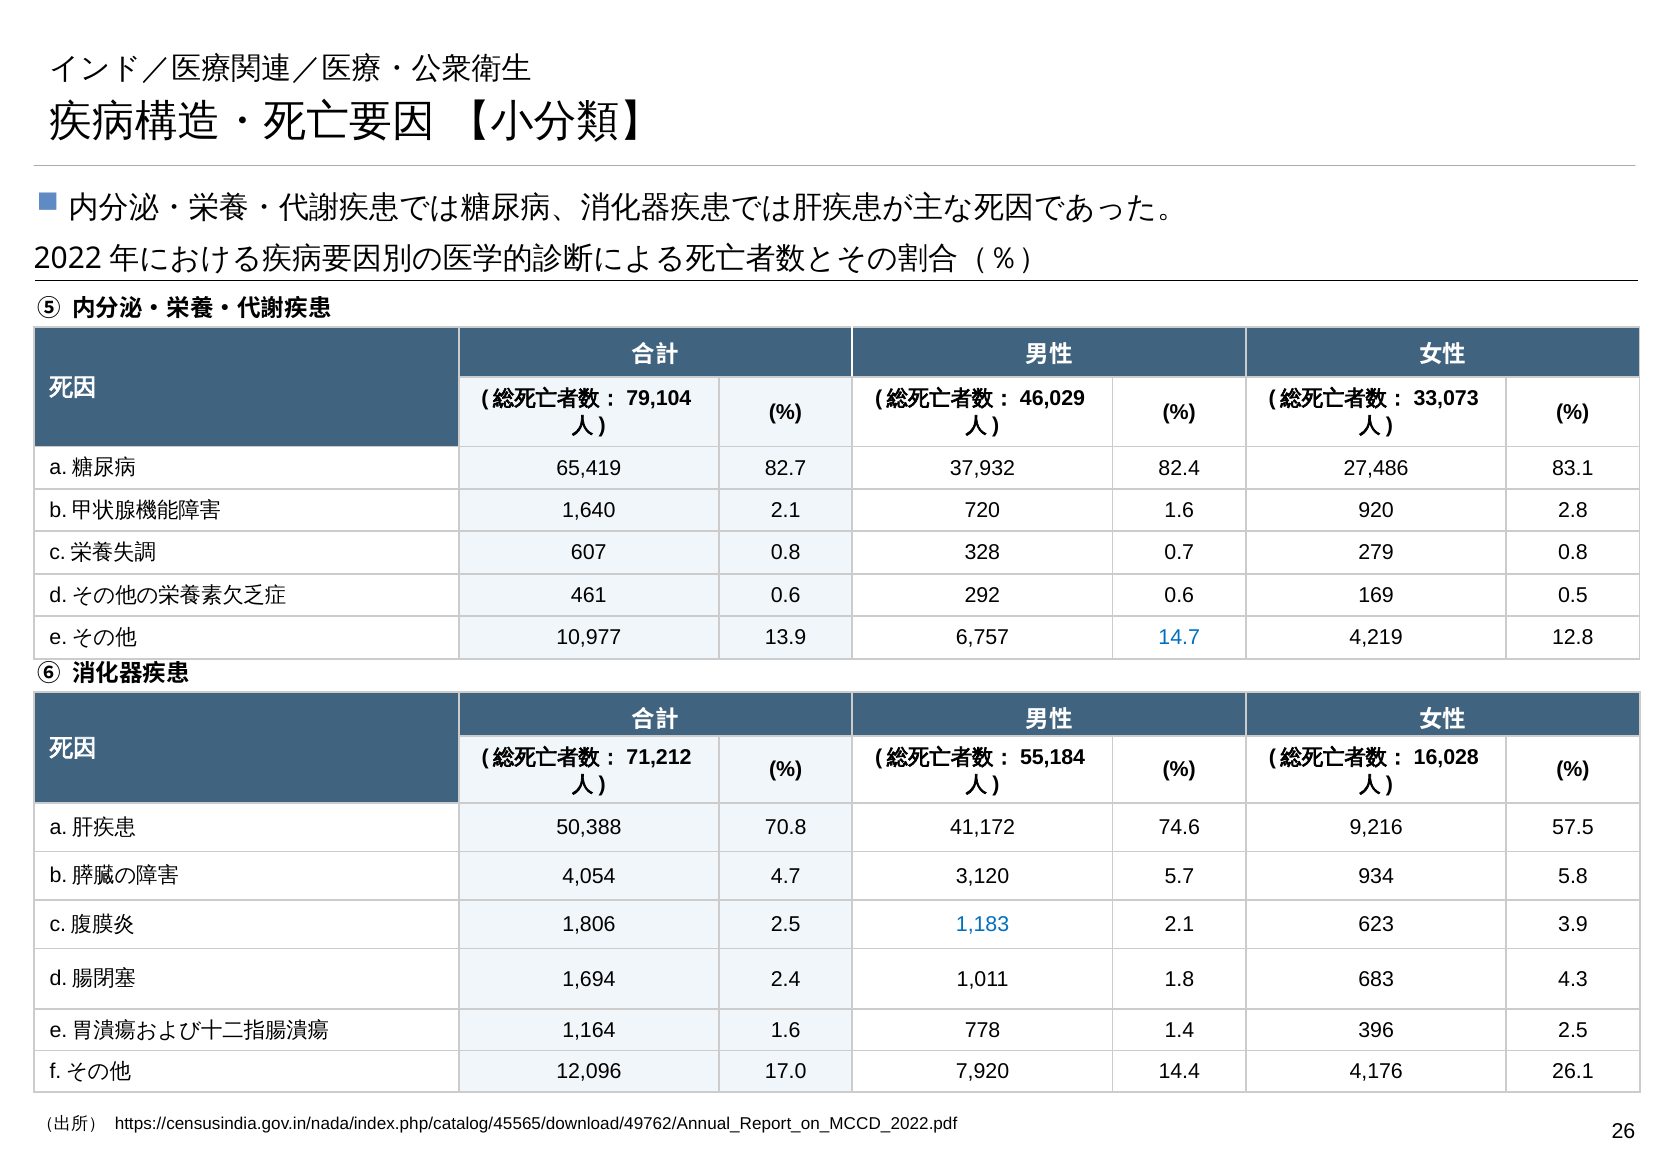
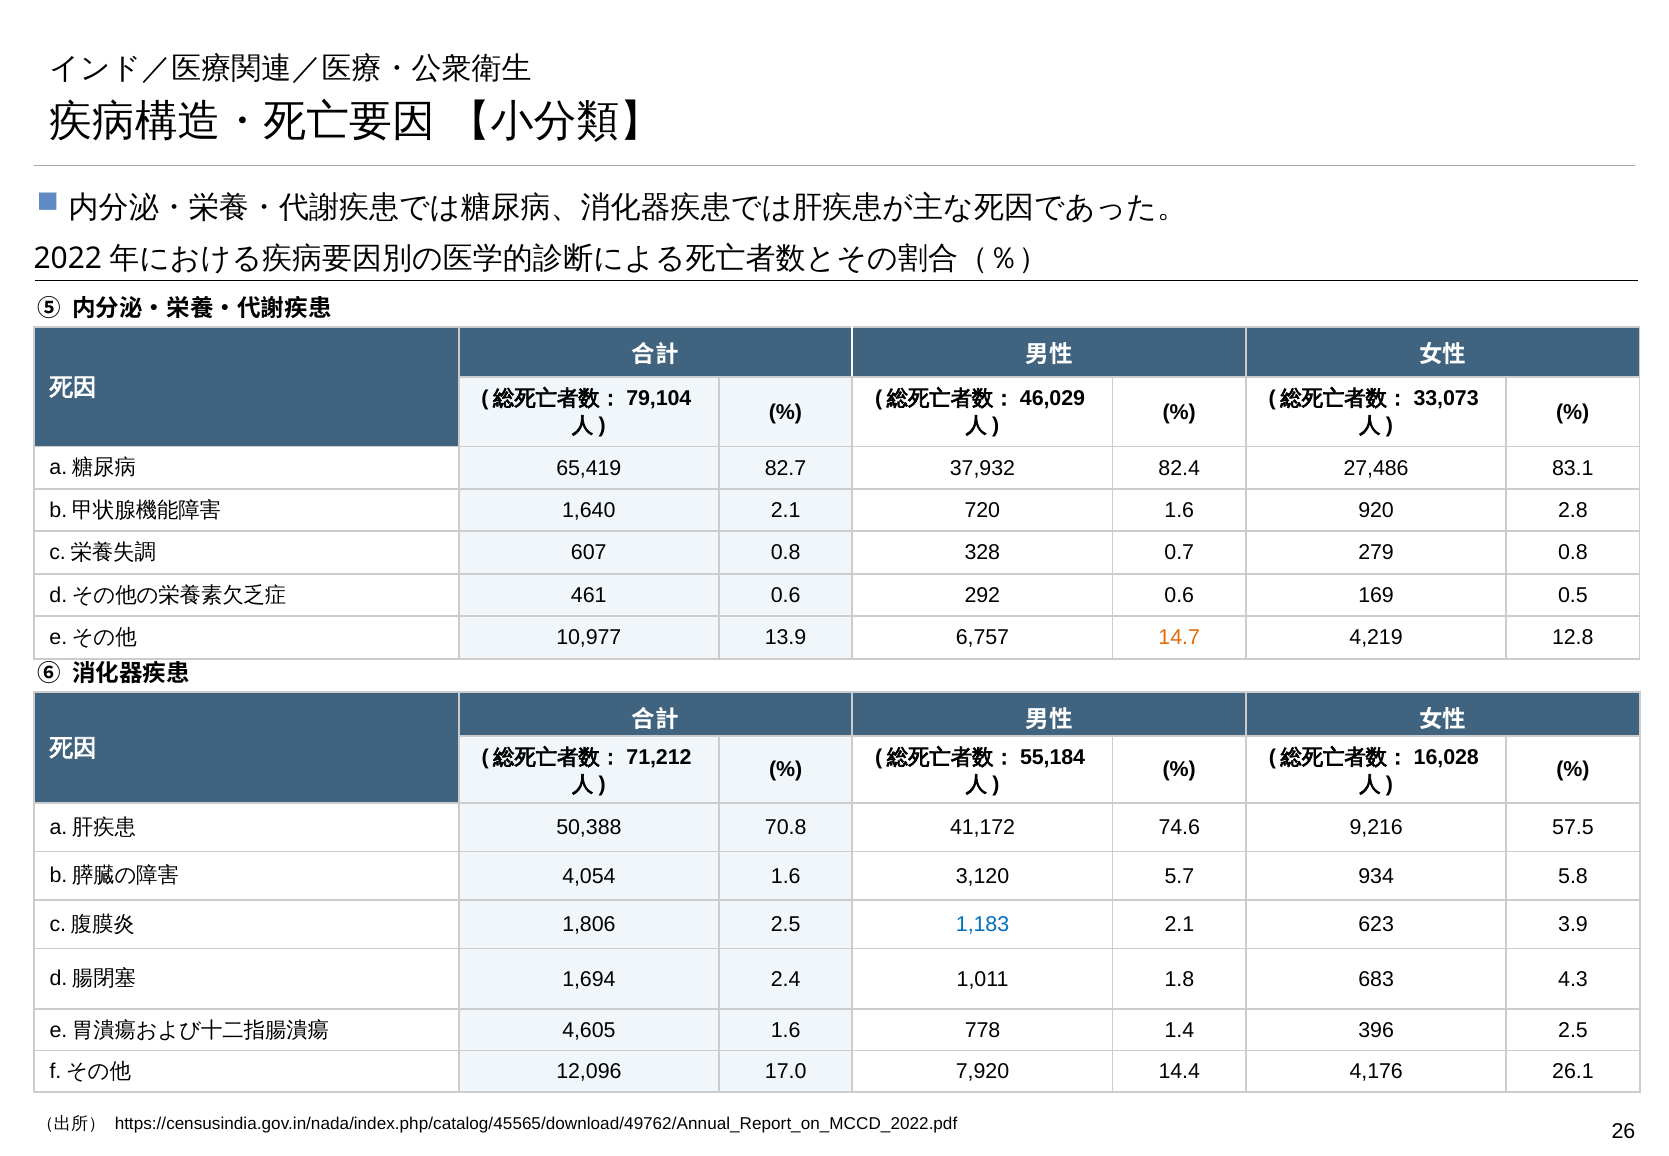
14.7 colour: blue -> orange (1179, 638)
4,054 4.7: 4.7 -> 1.6 (786, 876)
1,164: 1,164 -> 4,605 (589, 1030)
